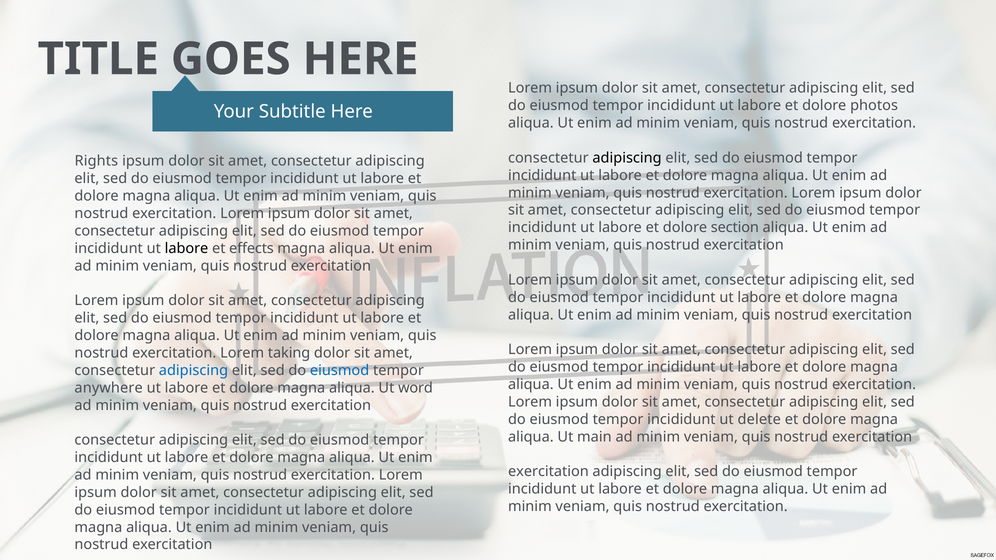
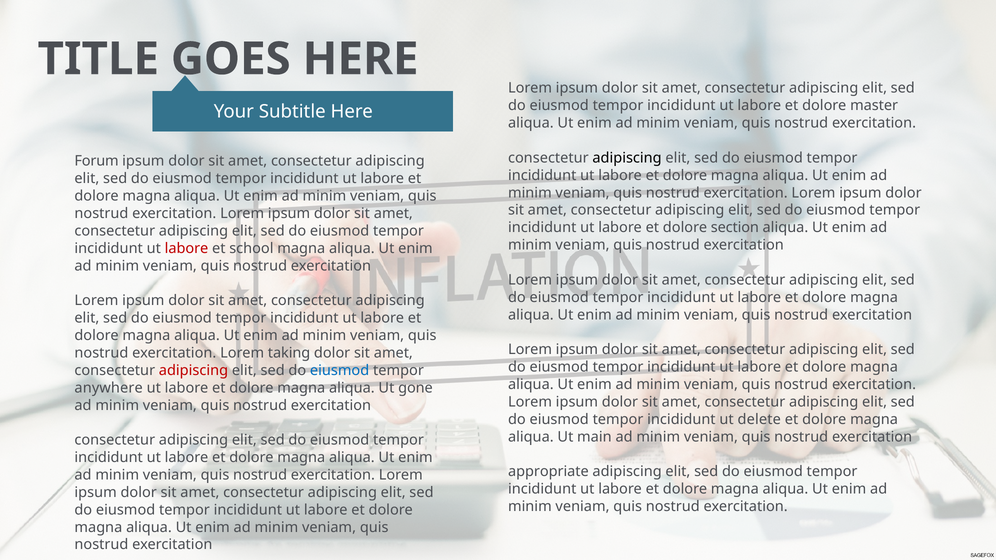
photos: photos -> master (874, 106)
Rights: Rights -> Forum (97, 161)
labore colour: black -> red (186, 248)
effects: effects -> school (251, 248)
adipiscing colour: blue -> red (193, 371)
word: word -> gone (415, 388)
exercitation: exercitation -> appropriate (548, 472)
